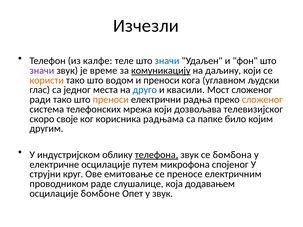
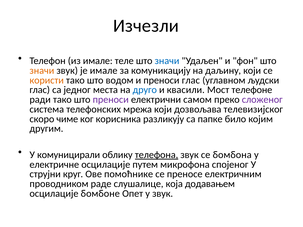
из калфе: калфе -> имале (98, 61)
значи colour: purple -> orange (42, 71)
је време: време -> имале (104, 71)
комуникацију underline: present -> none (161, 71)
преноси кога: кога -> глас (191, 80)
Мост сложеног: сложеног -> телефоне (252, 90)
преноси colour: orange -> purple (111, 100)
радња: радња -> самом (198, 100)
сложеног colour: orange -> purple (262, 100)
своје: своје -> чиме (67, 119)
радњама: радњама -> разликују (164, 119)
индустријском: индустријском -> комуницирали (69, 155)
емитовање: емитовање -> помоћнике (129, 174)
